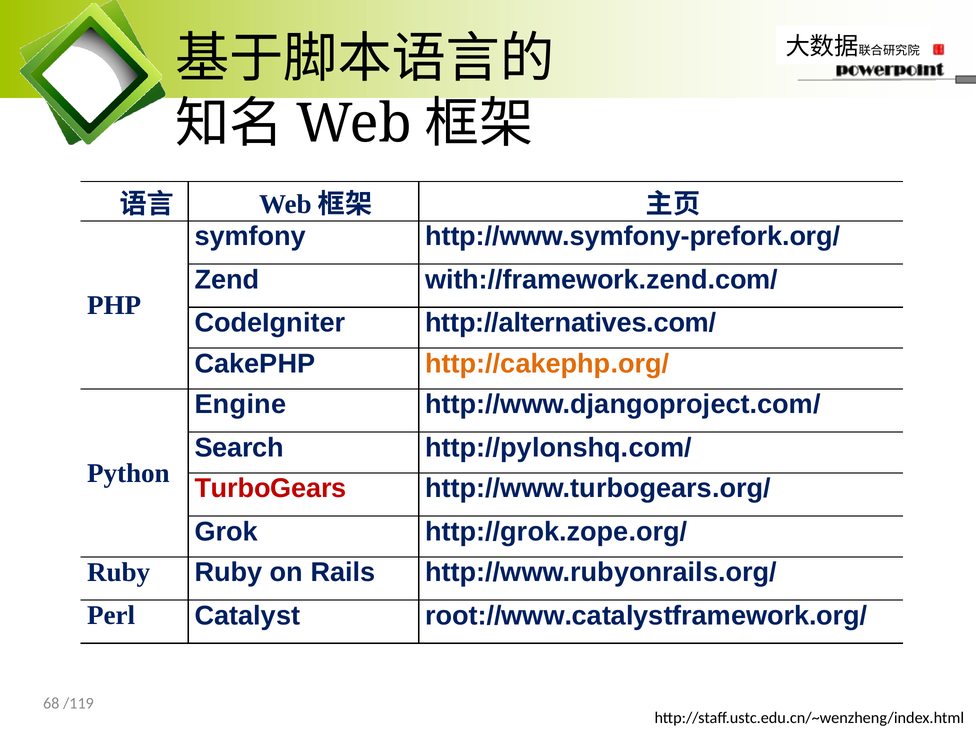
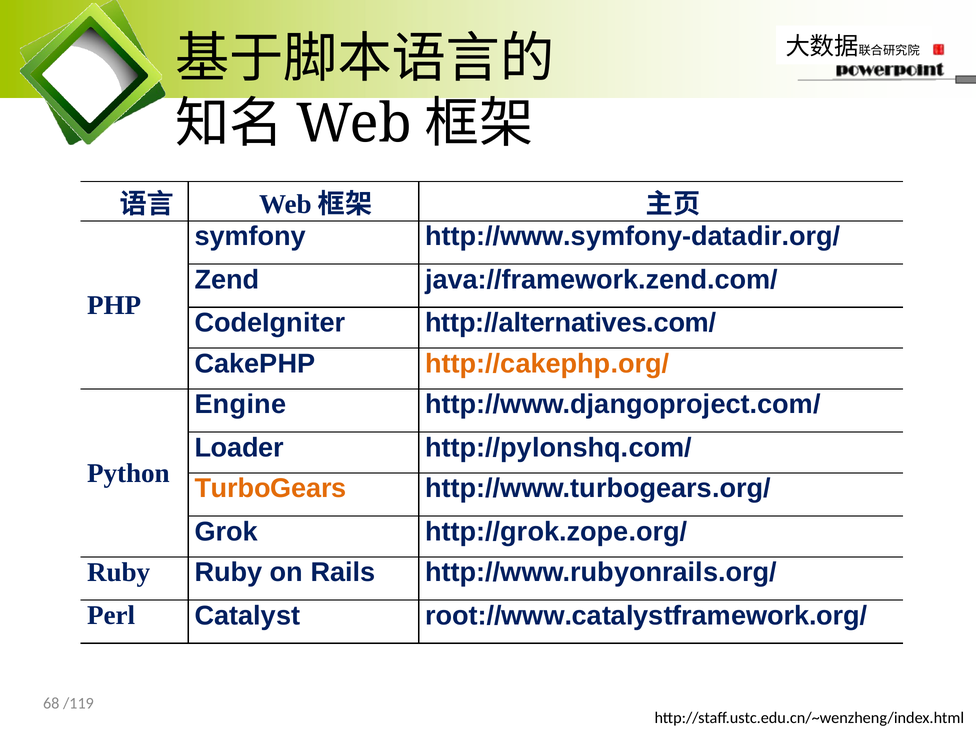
http://www.symfony-prefork.org/: http://www.symfony-prefork.org/ -> http://www.symfony-datadir.org/ (633, 237)
with://framework.zend.com/: with://framework.zend.com/ -> java://framework.zend.com/ (602, 280)
Search: Search -> Loader (239, 448)
TurboGears colour: red -> orange (271, 488)
